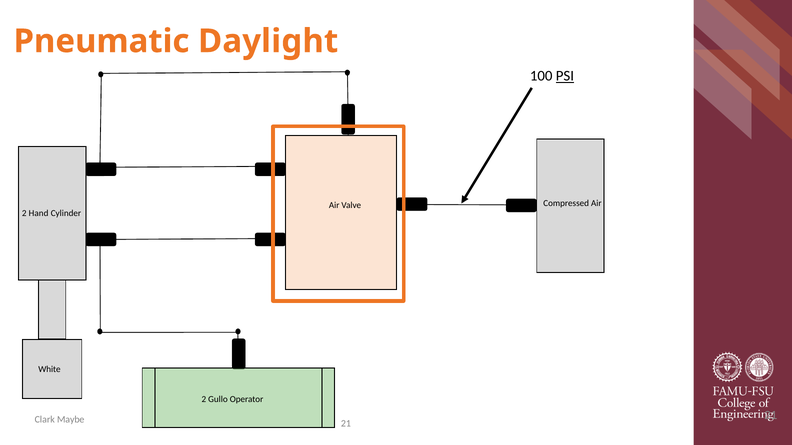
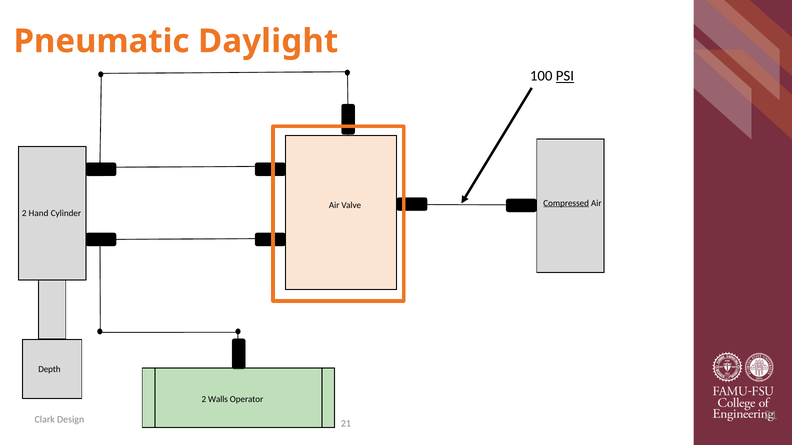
Compressed underline: none -> present (566, 203)
White: White -> Depth (49, 370)
Gullo: Gullo -> Walls (218, 400)
Maybe: Maybe -> Design (71, 420)
